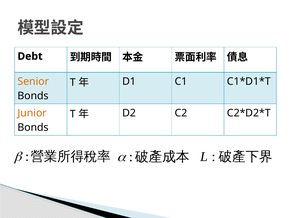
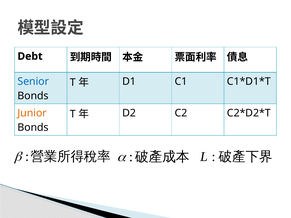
Senior colour: orange -> blue (33, 82)
